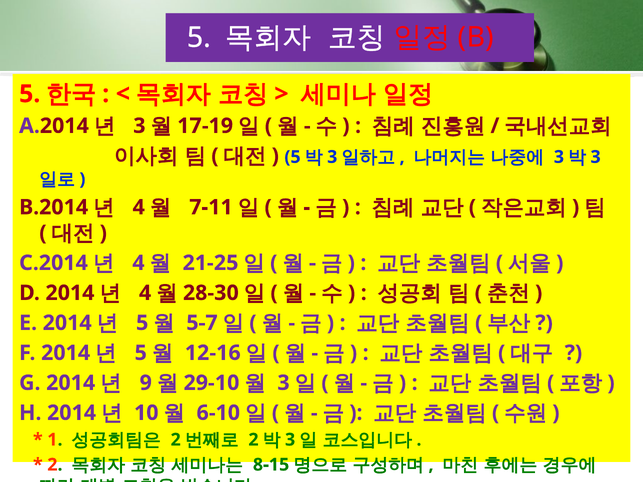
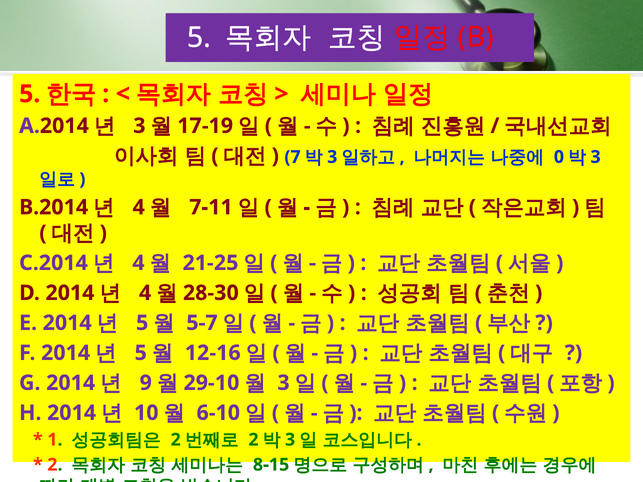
5: 5 -> 7 (293, 157)
3: 3 -> 0 (559, 157)
